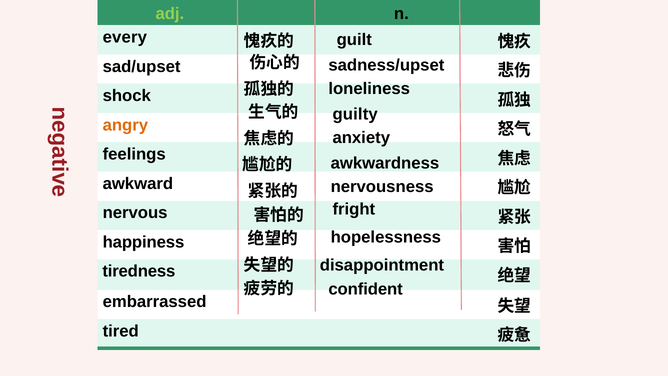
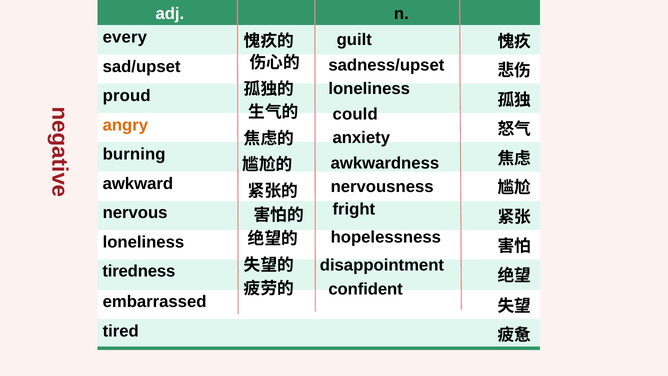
adj colour: light green -> white (170, 14)
shock: shock -> proud (127, 96)
guilty: guilty -> could (355, 114)
feelings: feelings -> burning (134, 154)
happiness: happiness -> loneliness (143, 242)
